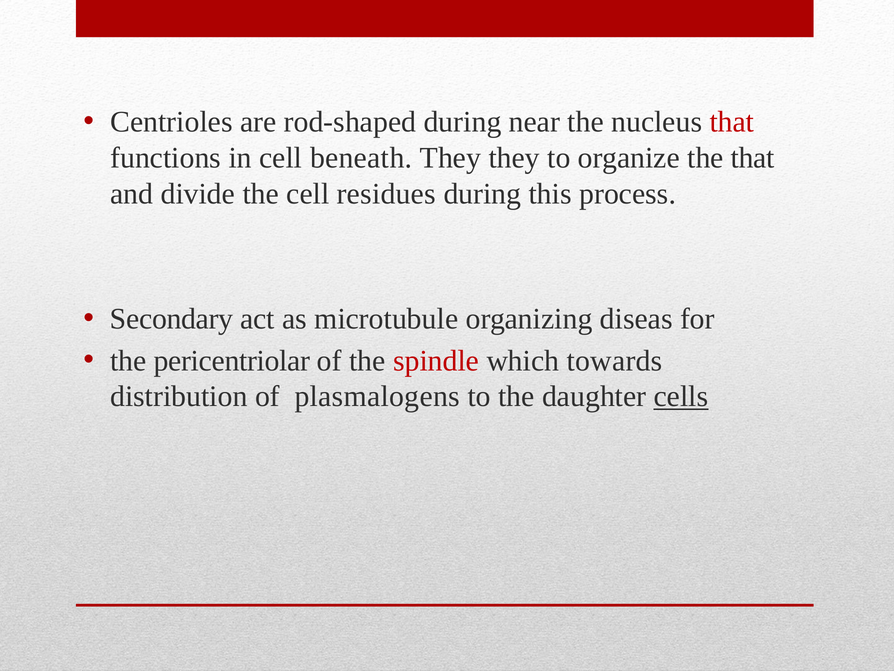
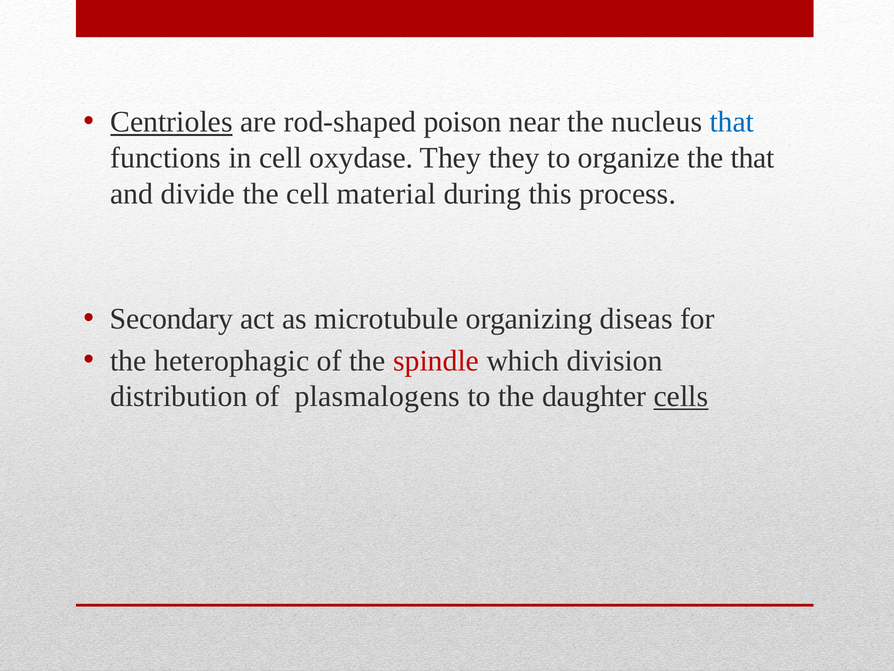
Centrioles underline: none -> present (171, 122)
rod-shaped during: during -> poison (463, 122)
that colour: red -> blue (732, 122)
beneath: beneath -> oxydase (361, 158)
residues: residues -> material (386, 194)
pericentriolar: pericentriolar -> heterophagic (232, 360)
towards: towards -> division (615, 360)
